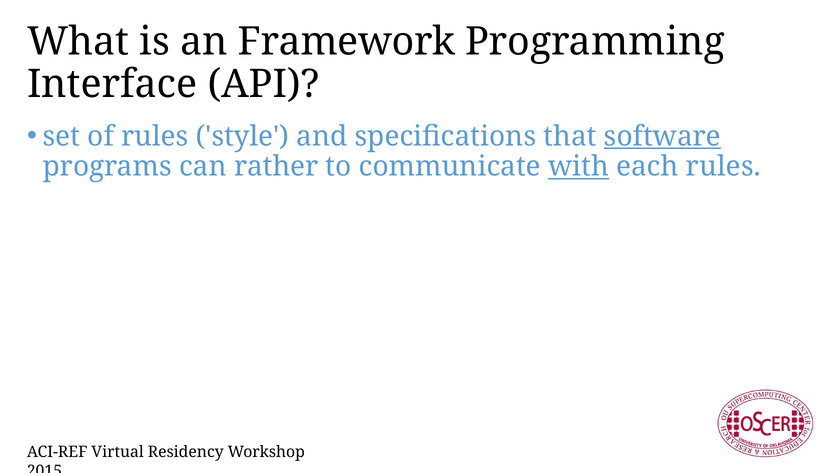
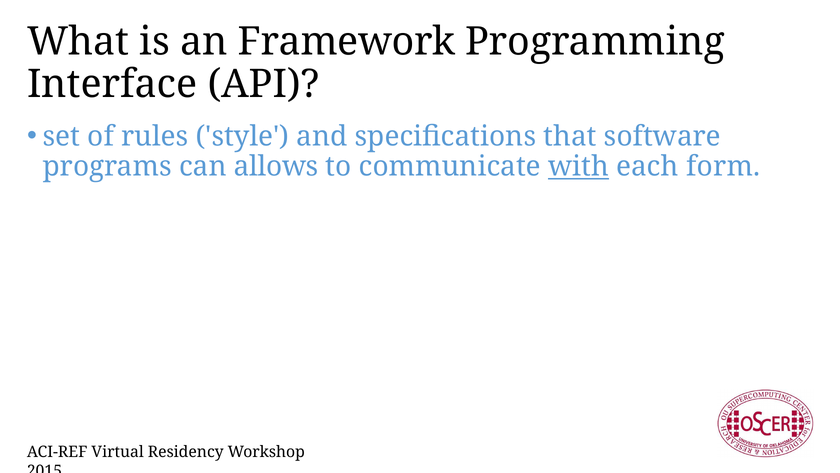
software underline: present -> none (662, 136)
rather: rather -> allows (276, 166)
each rules: rules -> form (723, 166)
